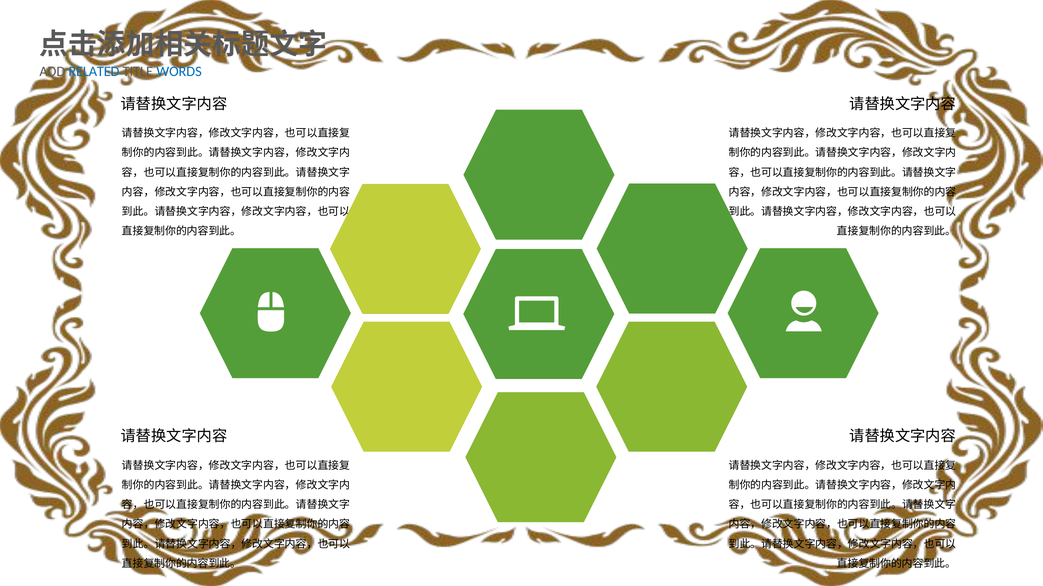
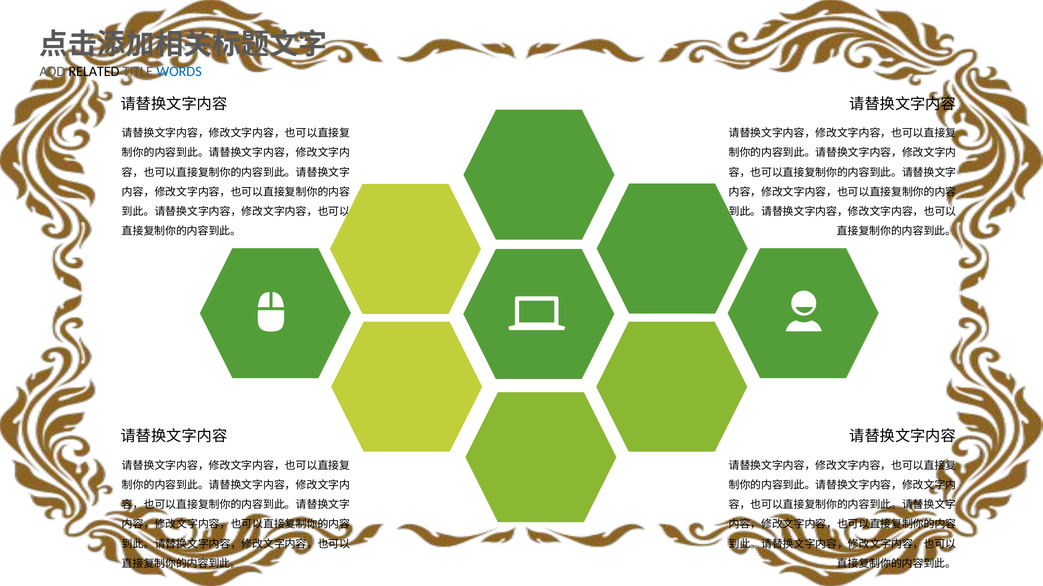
RELATED colour: blue -> black (94, 71)
